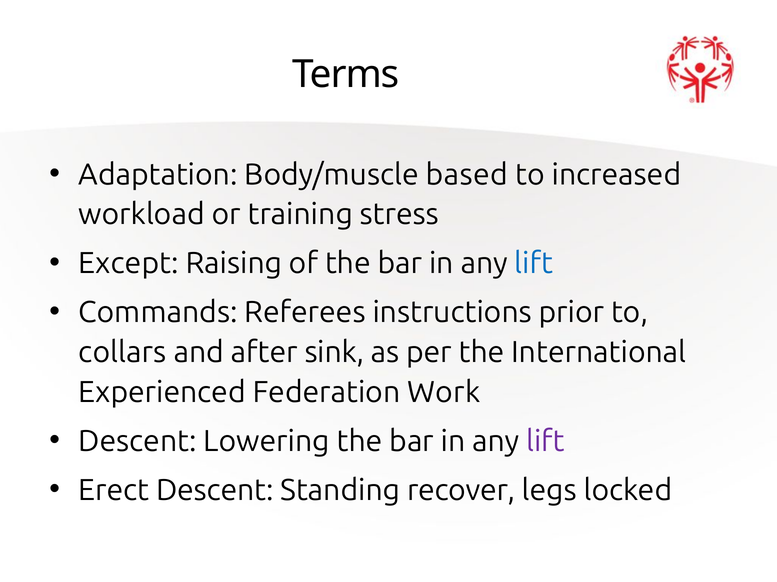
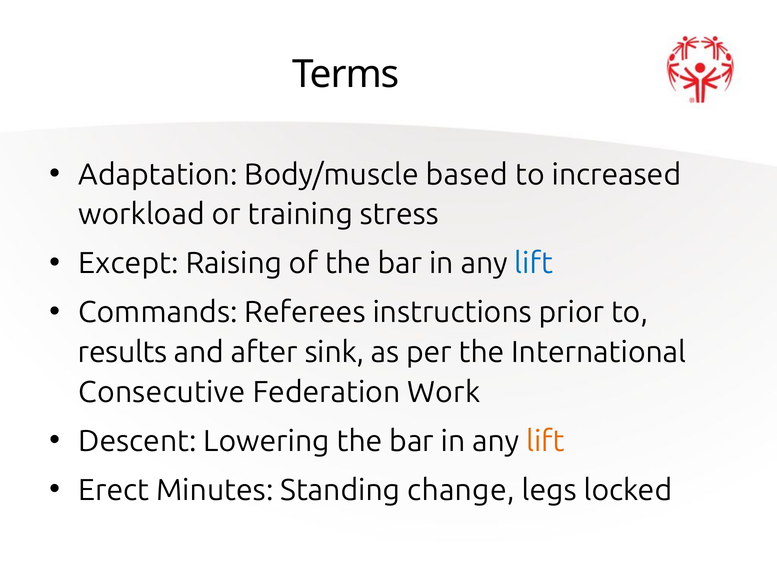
collars: collars -> results (123, 353)
Experienced: Experienced -> Consecutive (162, 393)
lift colour: purple -> orange (546, 442)
Erect Descent: Descent -> Minutes (215, 491)
recover: recover -> change (461, 491)
